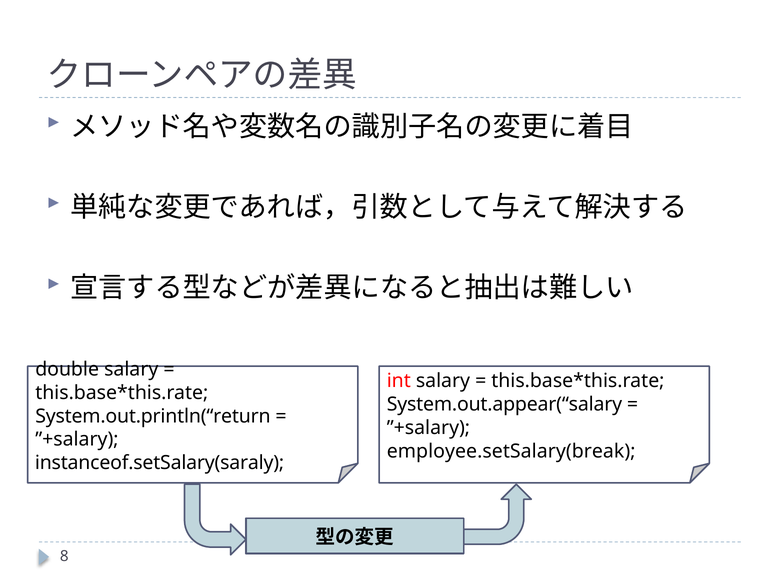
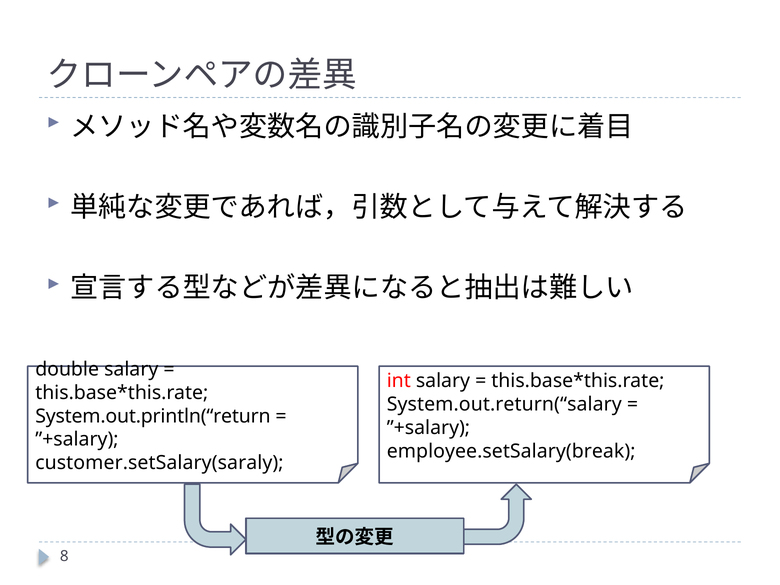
System.out.appear(“salary: System.out.appear(“salary -> System.out.return(“salary (504, 404)
instanceof.setSalary(saraly: instanceof.setSalary(saraly -> customer.setSalary(saraly (159, 463)
